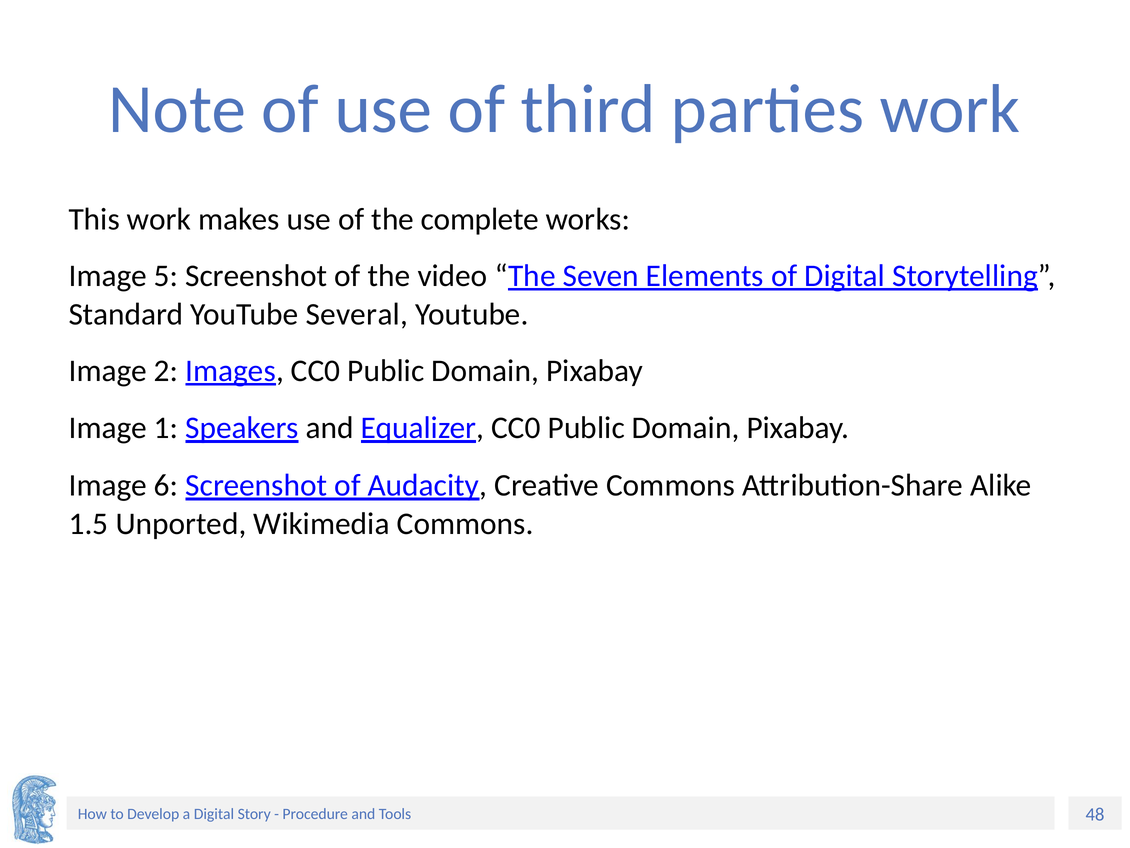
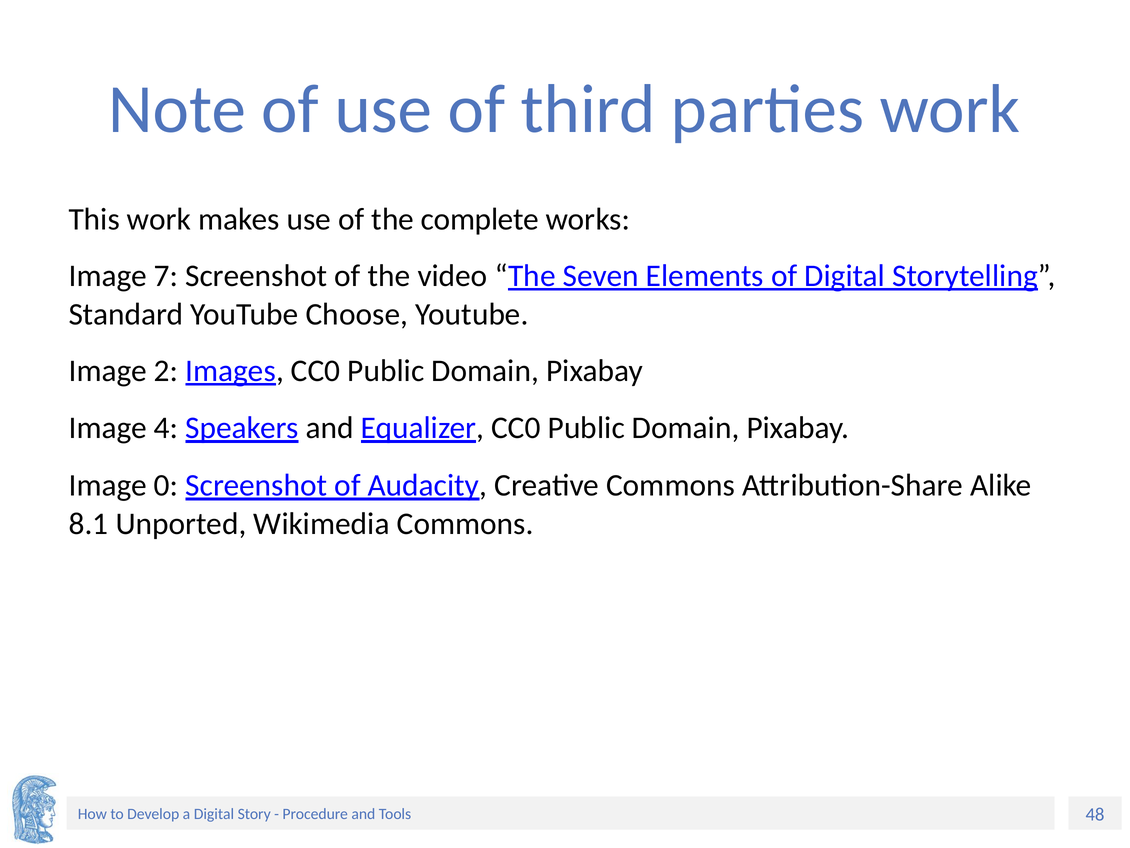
5: 5 -> 7 (166, 276)
Several: Several -> Choose (357, 314)
1: 1 -> 4 (166, 428)
6: 6 -> 0 (166, 485)
1.5: 1.5 -> 8.1 (88, 523)
